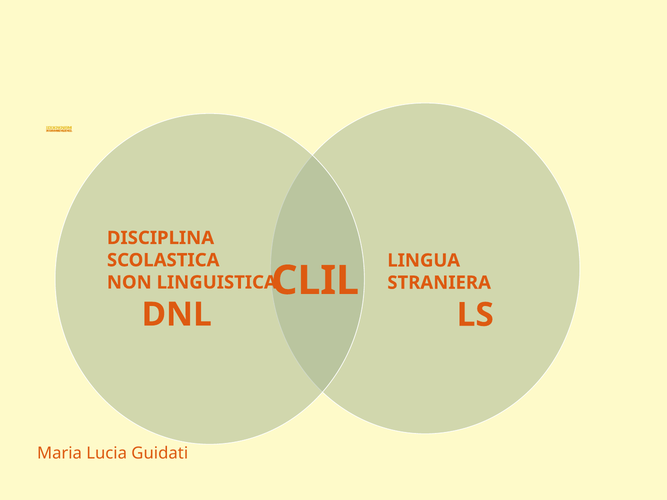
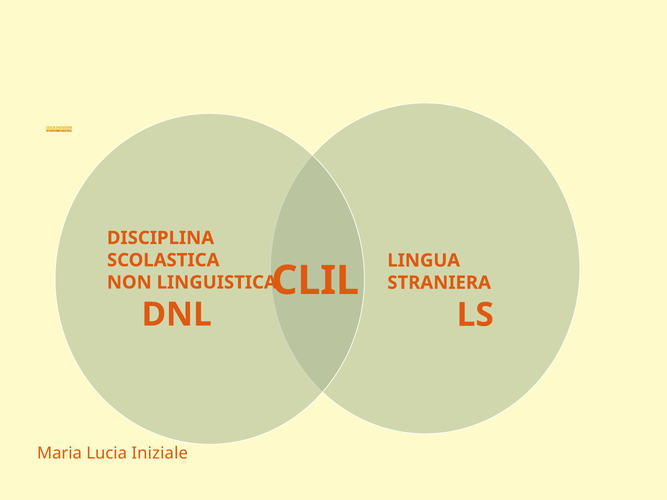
Guidati: Guidati -> Iniziale (160, 454)
